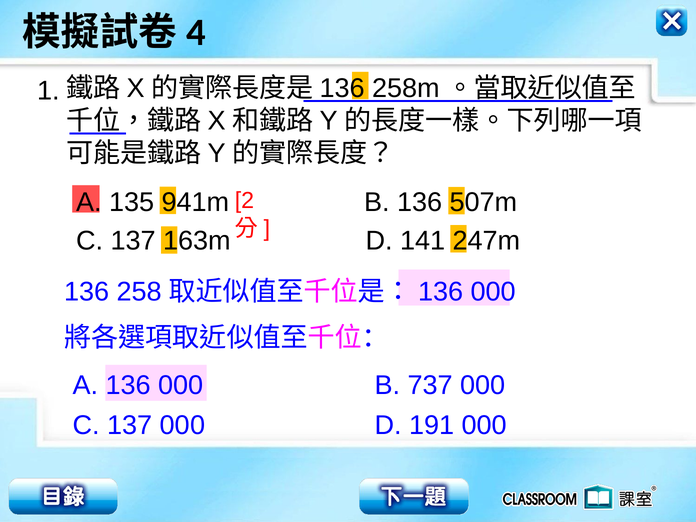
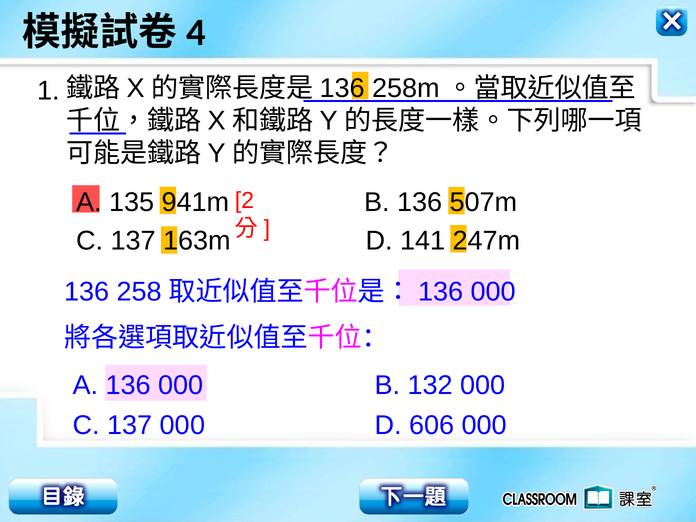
737: 737 -> 132 (430, 385)
191: 191 -> 606 (432, 426)
